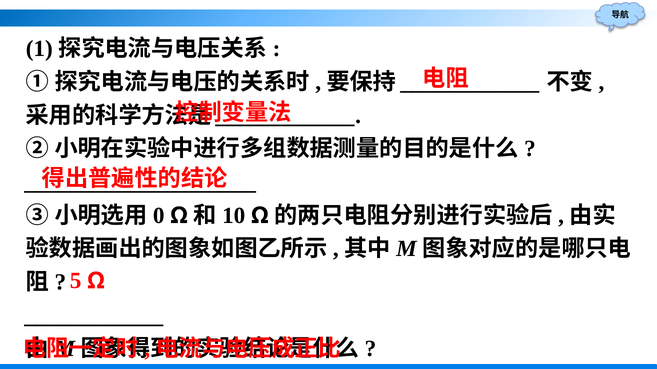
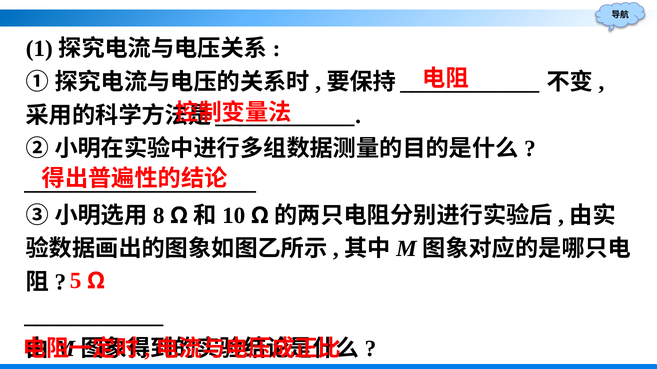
0: 0 -> 8 (159, 216)
